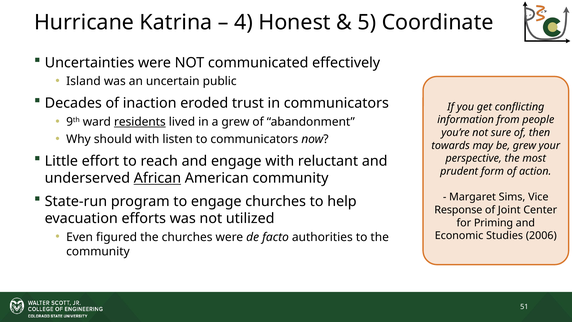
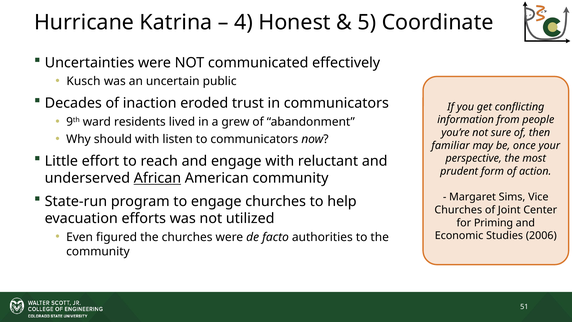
Island: Island -> Kusch (83, 81)
residents underline: present -> none (140, 122)
towards: towards -> familiar (451, 145)
be grew: grew -> once (524, 145)
Response: Response -> Churches (458, 210)
